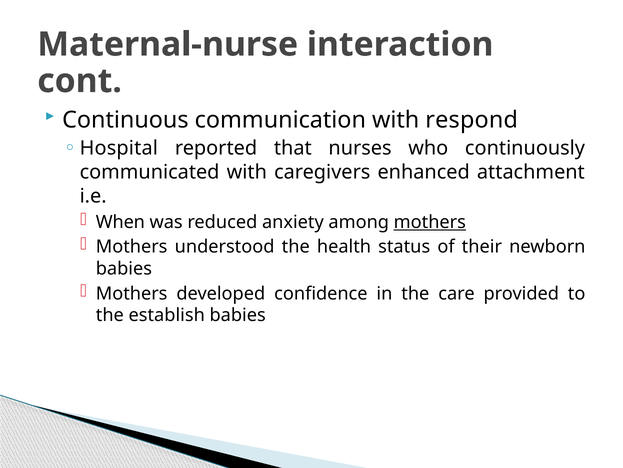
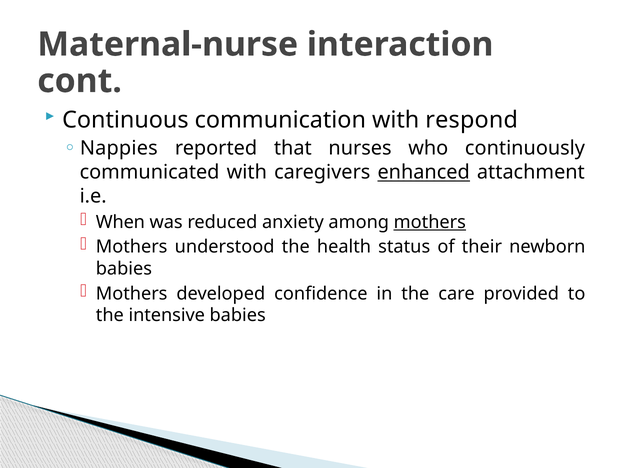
Hospital: Hospital -> Nappies (119, 148)
enhanced underline: none -> present (424, 172)
establish: establish -> intensive (167, 315)
